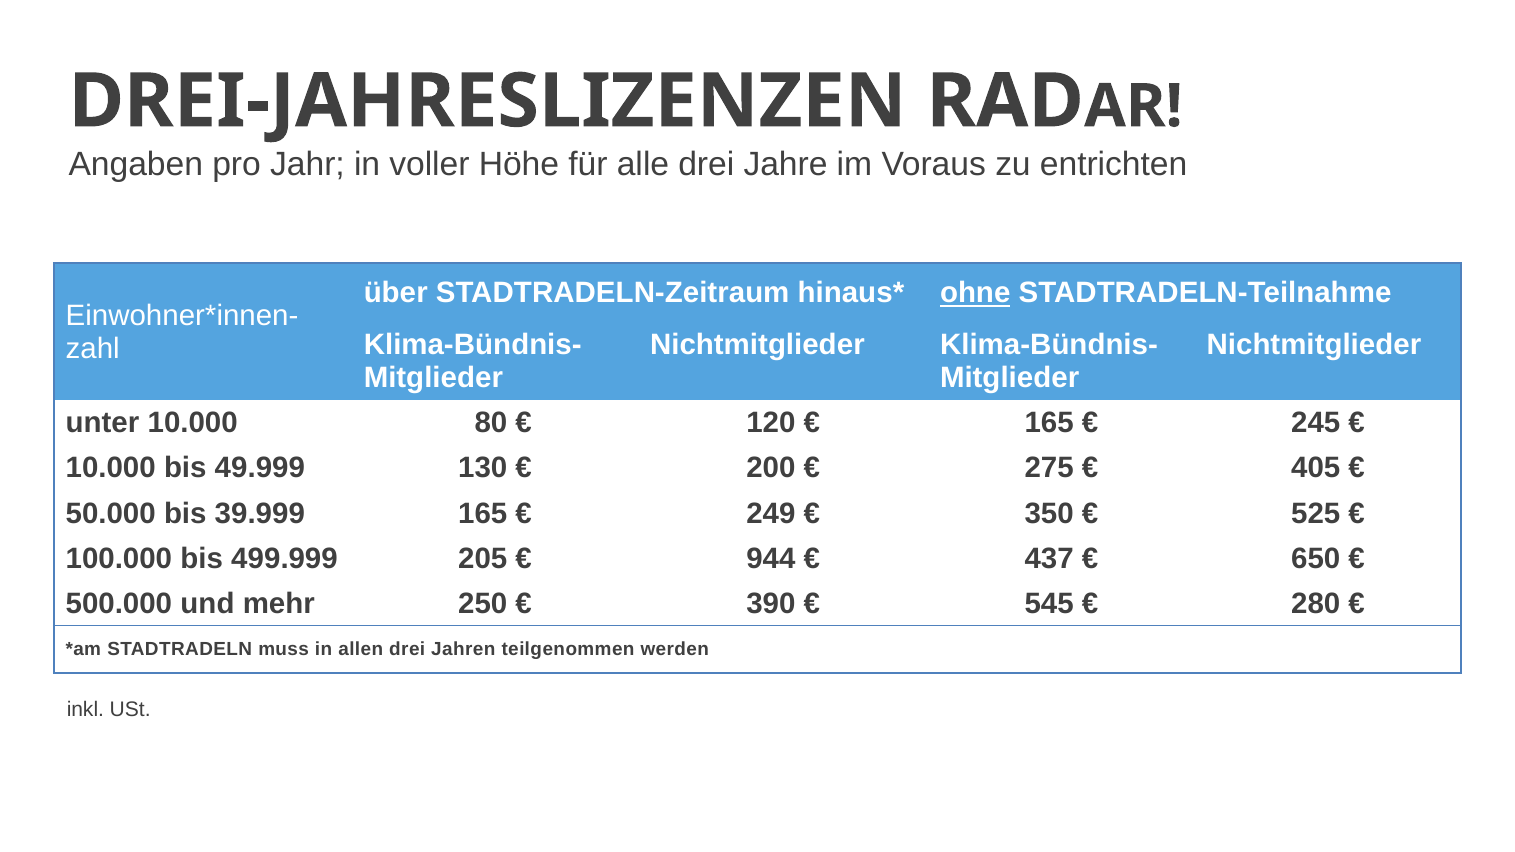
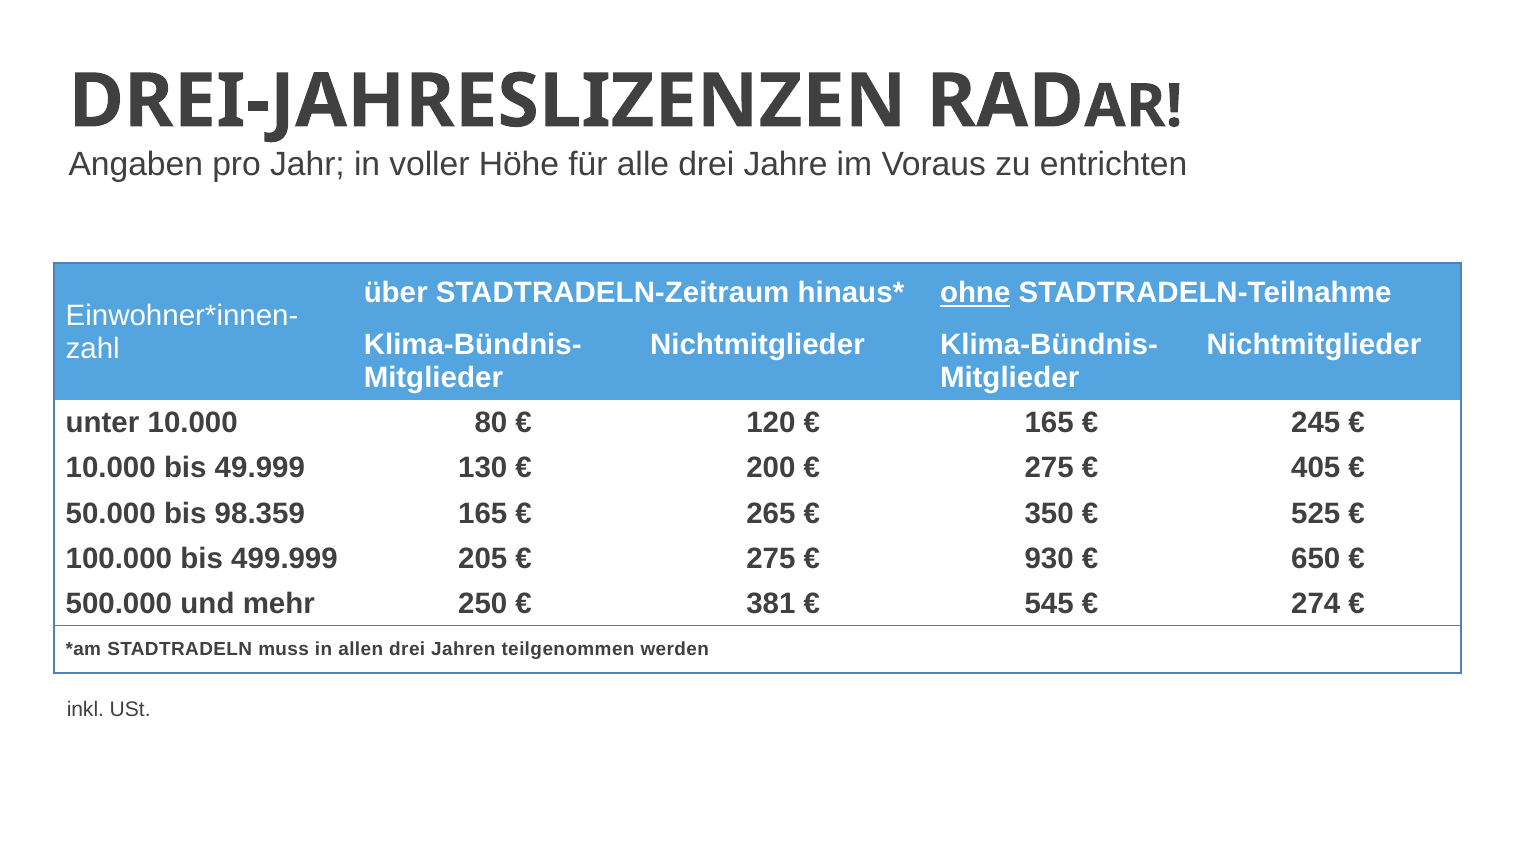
39.999: 39.999 -> 98.359 (260, 513)
249: 249 -> 265 (771, 513)
944: 944 -> 275 (771, 559)
437: 437 -> 930 (1049, 559)
390: 390 -> 381 (771, 604)
280: 280 -> 274 (1316, 604)
